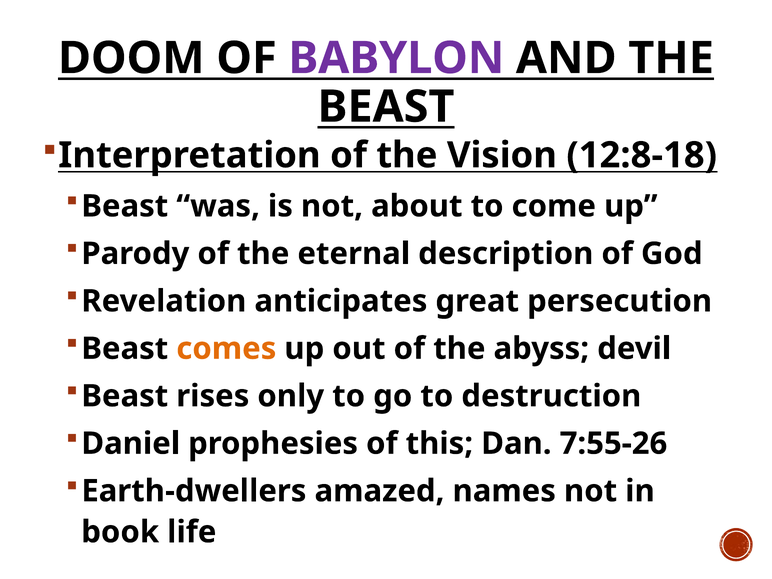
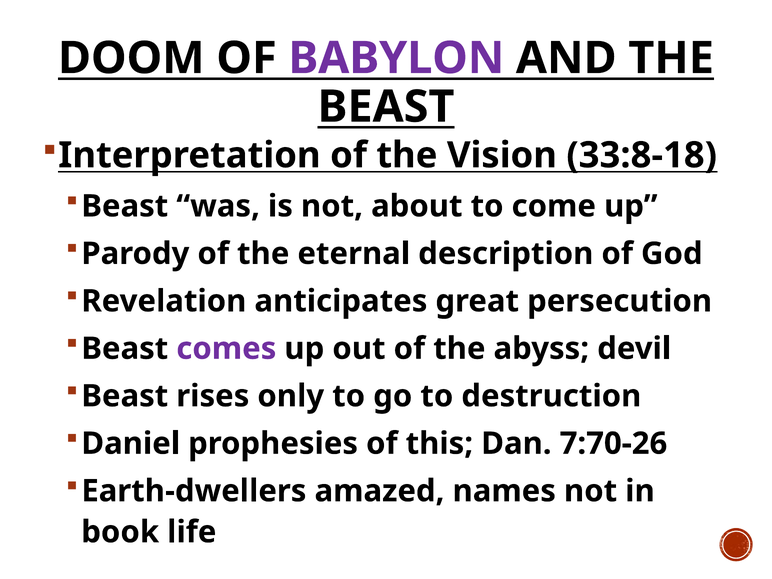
12:8-18: 12:8-18 -> 33:8-18 (642, 155)
comes colour: orange -> purple (226, 349)
7:55-26: 7:55-26 -> 7:70-26 (613, 444)
